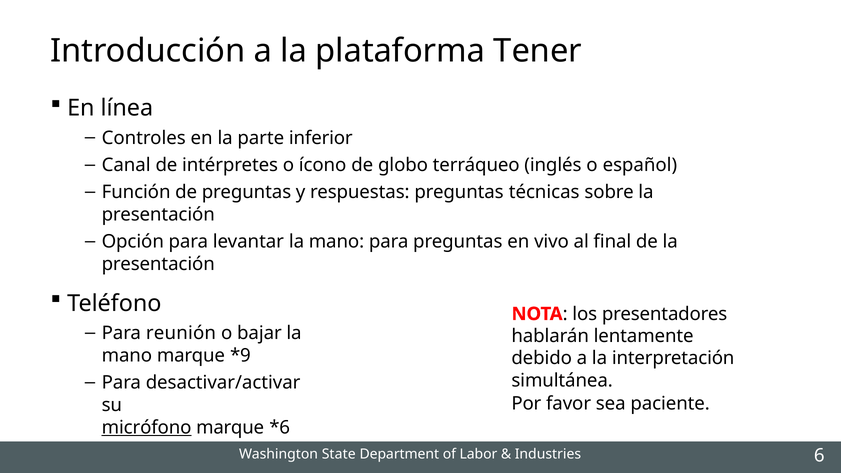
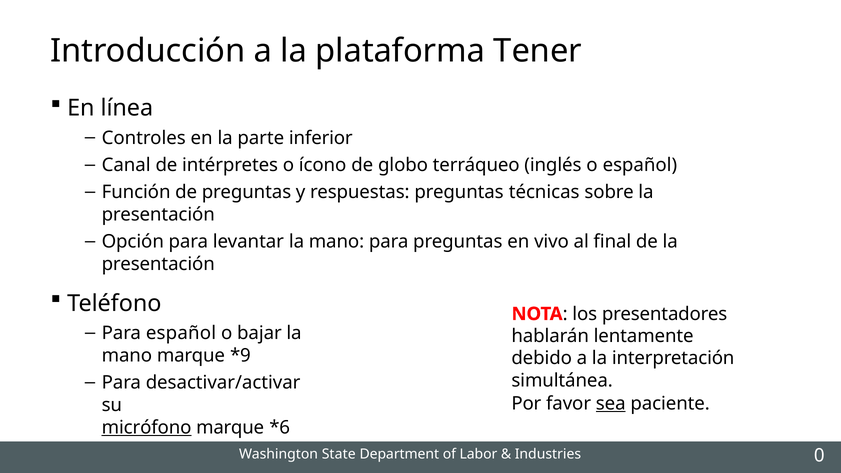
Para reunión: reunión -> español (181, 333)
sea underline: none -> present (611, 404)
6: 6 -> 0 (819, 456)
